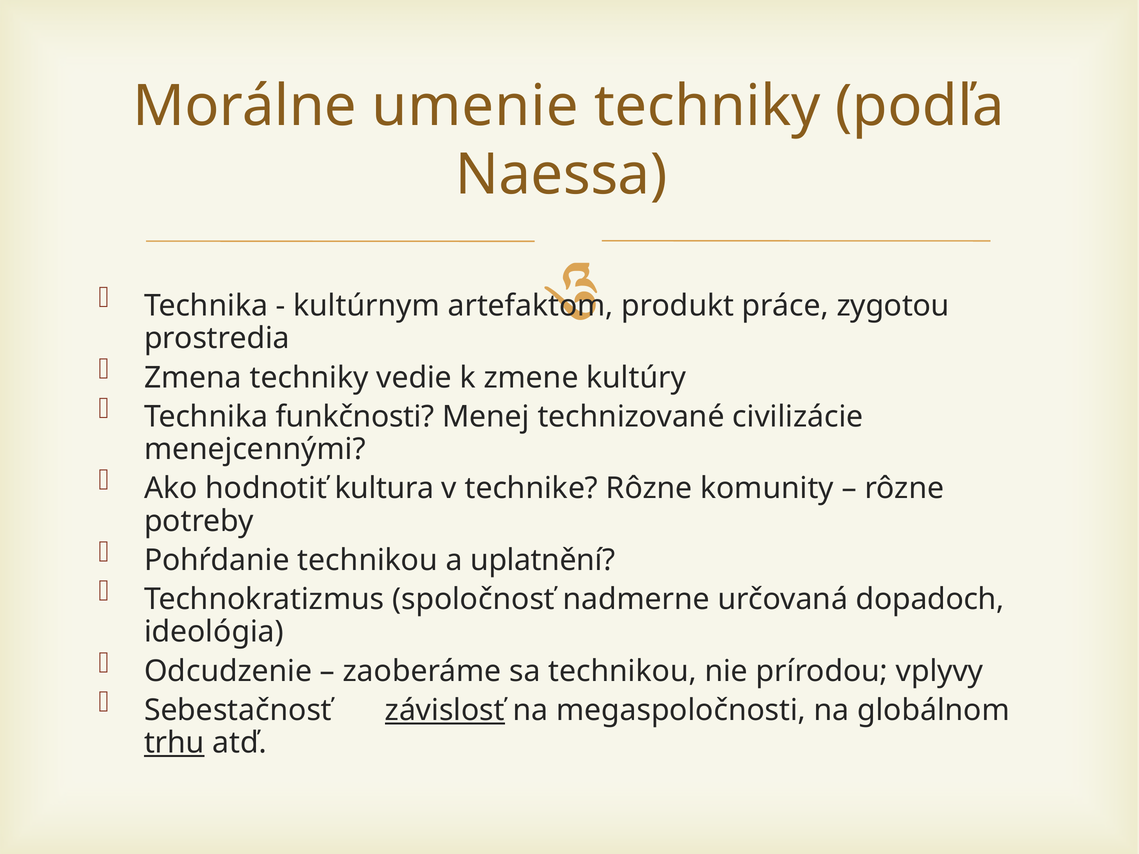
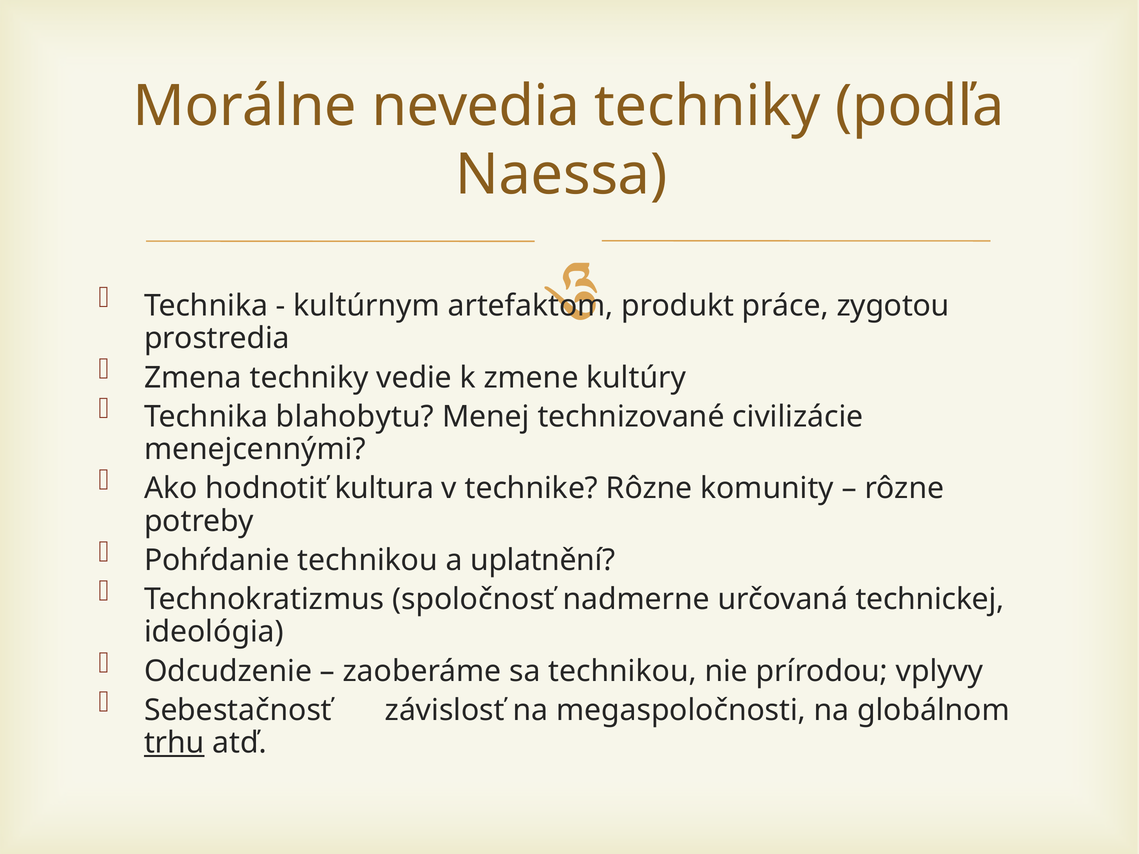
umenie: umenie -> nevedia (476, 106)
funkčnosti: funkčnosti -> blahobytu (355, 417)
dopadoch: dopadoch -> technickej (930, 600)
závislosť underline: present -> none (445, 711)
